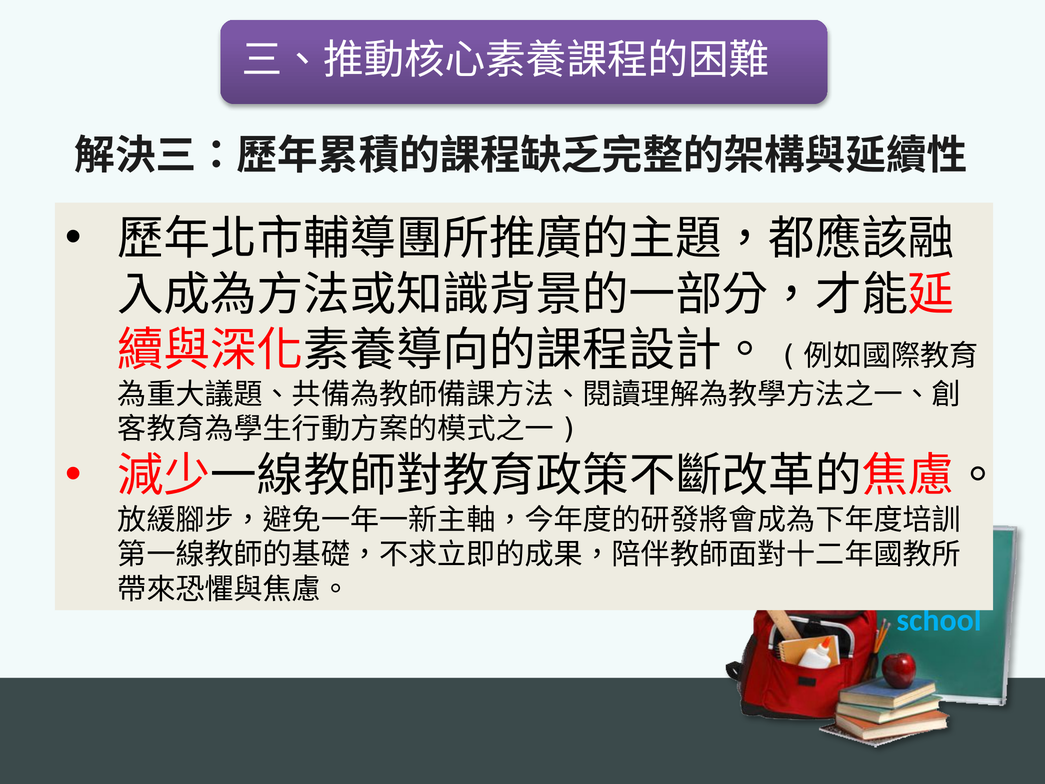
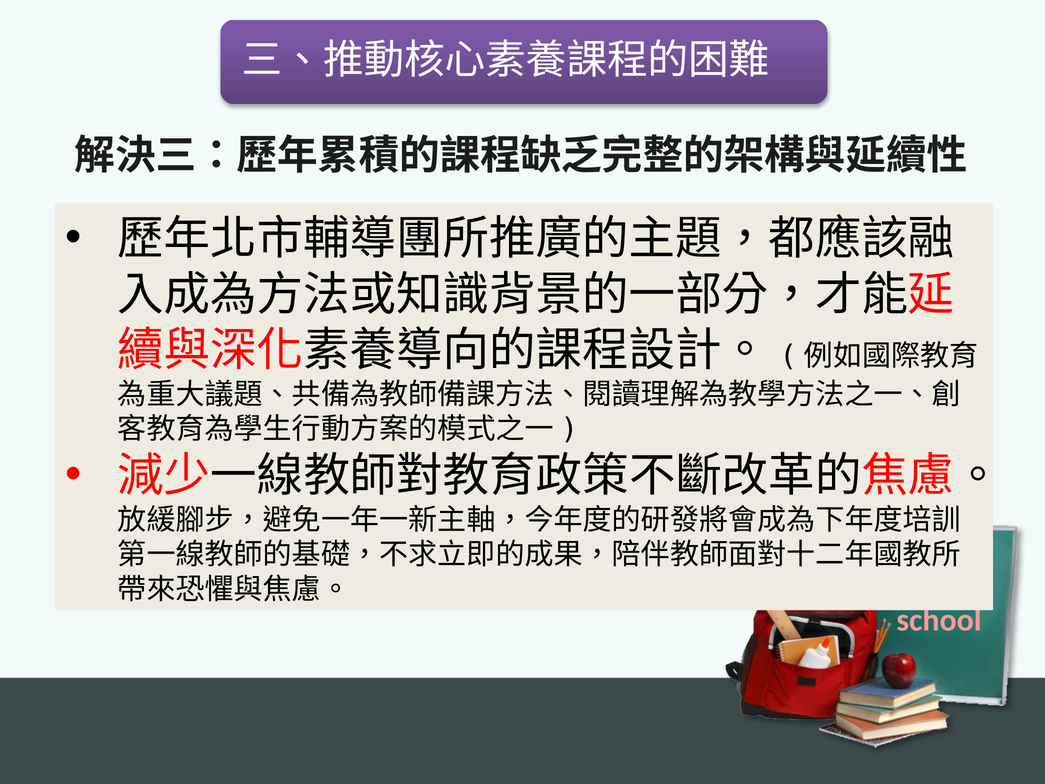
school colour: light blue -> pink (939, 620)
